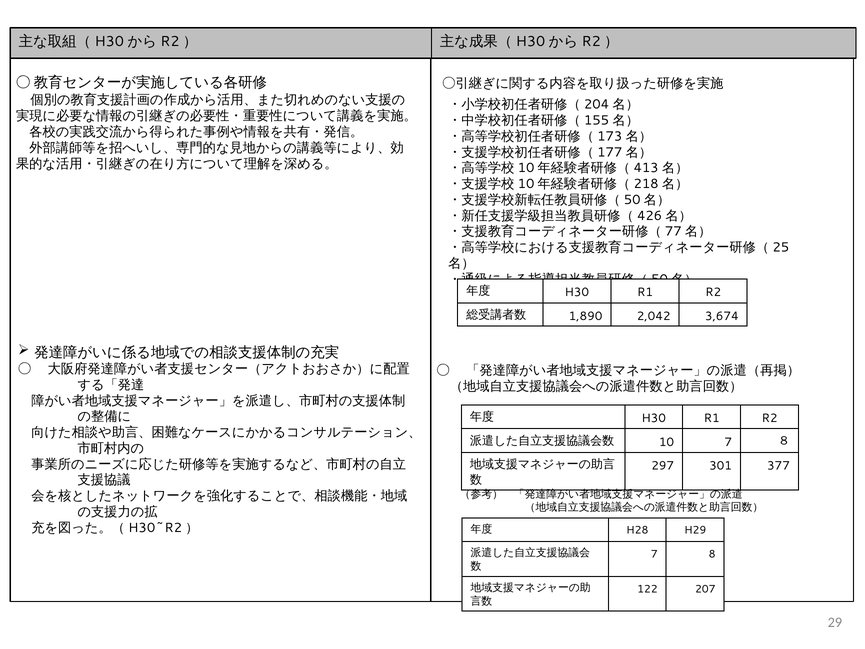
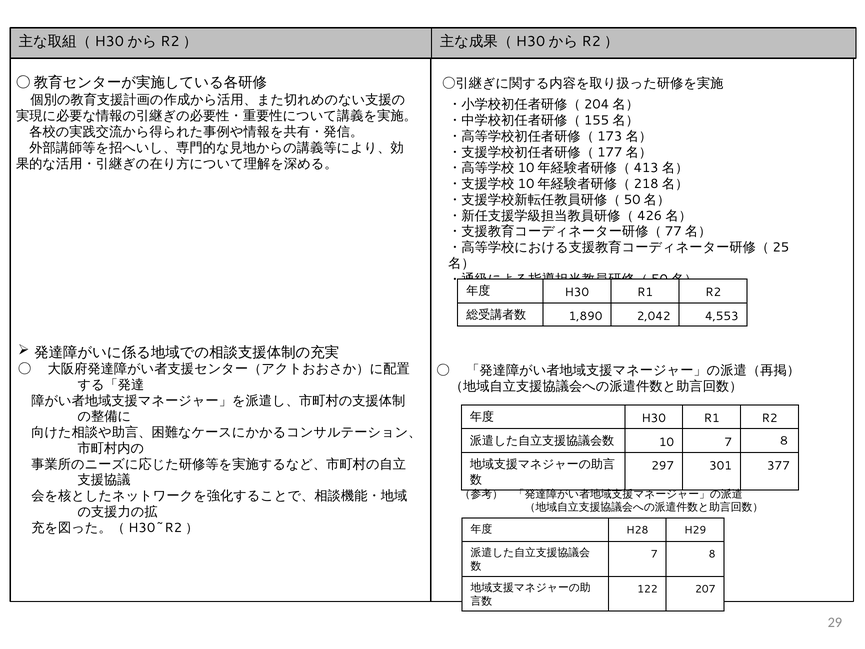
3,674: 3,674 -> 4,553 (722, 316)
